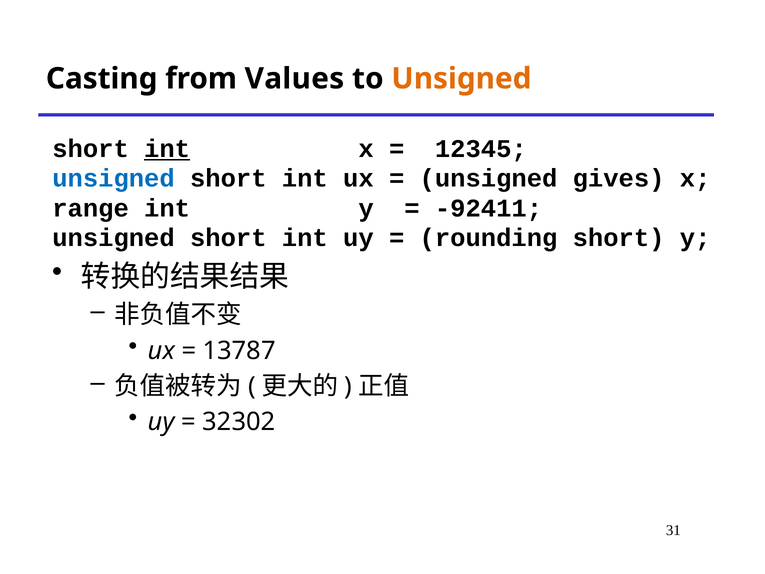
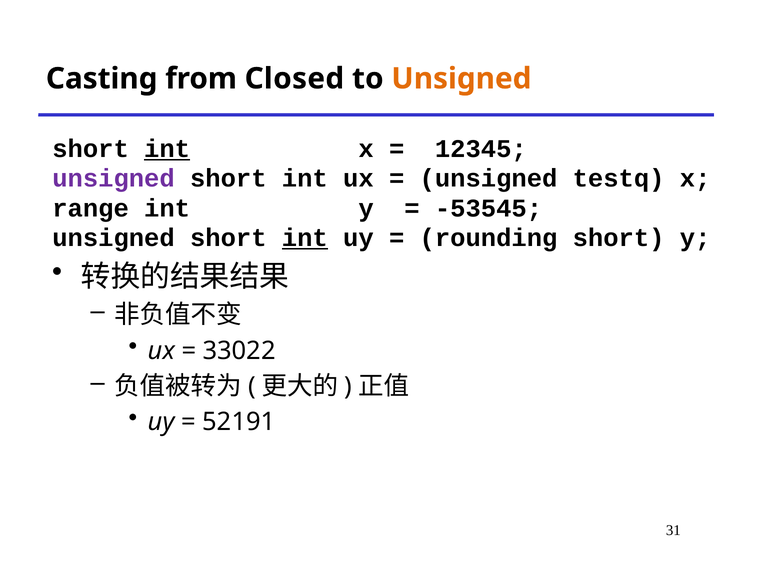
Values: Values -> Closed (294, 79)
unsigned colour: blue -> purple (114, 178)
gives: gives -> testq (619, 178)
-92411: -92411 -> -53545 (488, 208)
int underline: none -> present (305, 238)
13787: 13787 -> 33022 (239, 350)
32302: 32302 -> 52191 (239, 422)
